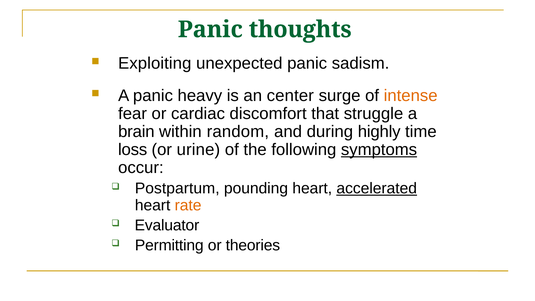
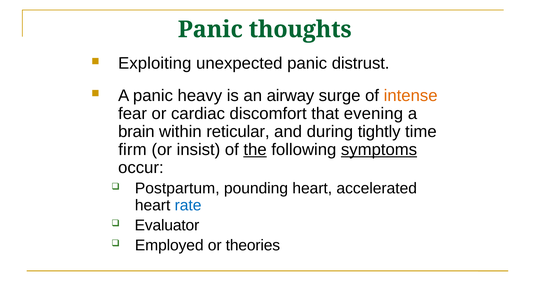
sadism: sadism -> distrust (361, 63)
center: center -> airway (290, 96)
struggle: struggle -> evening (373, 114)
random: random -> reticular (238, 132)
highly: highly -> tightly (379, 132)
loss: loss -> firm (132, 150)
urine: urine -> insist (198, 150)
the underline: none -> present (255, 150)
accelerated underline: present -> none (377, 188)
rate colour: orange -> blue (188, 205)
Permitting: Permitting -> Employed (169, 245)
